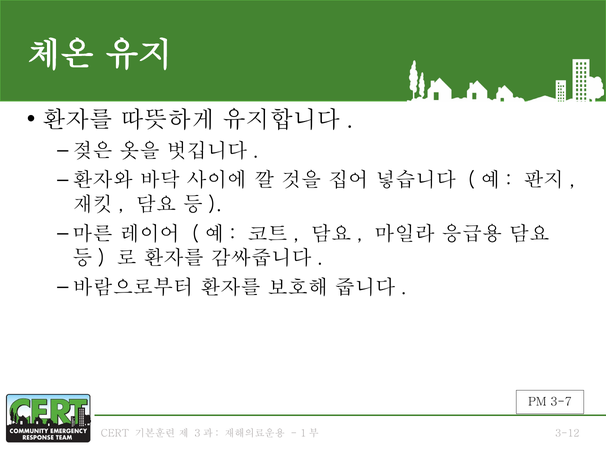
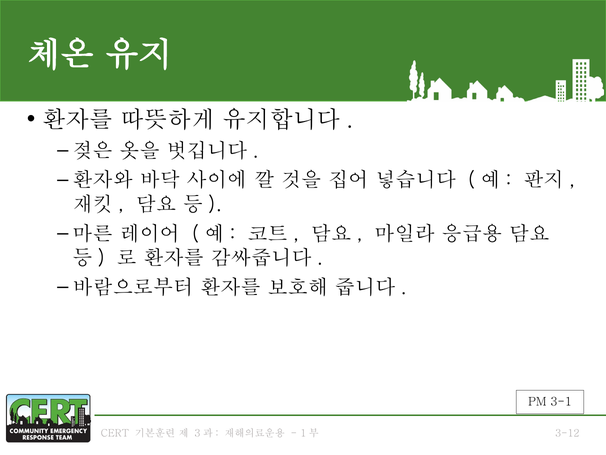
3-7: 3-7 -> 3-1 (561, 402)
